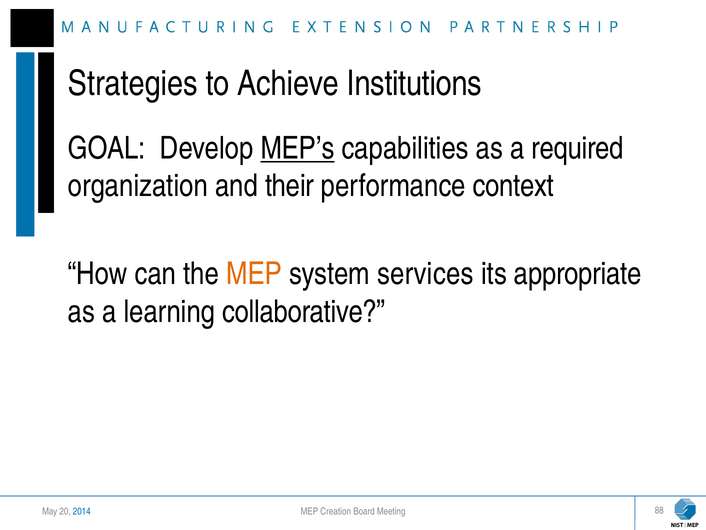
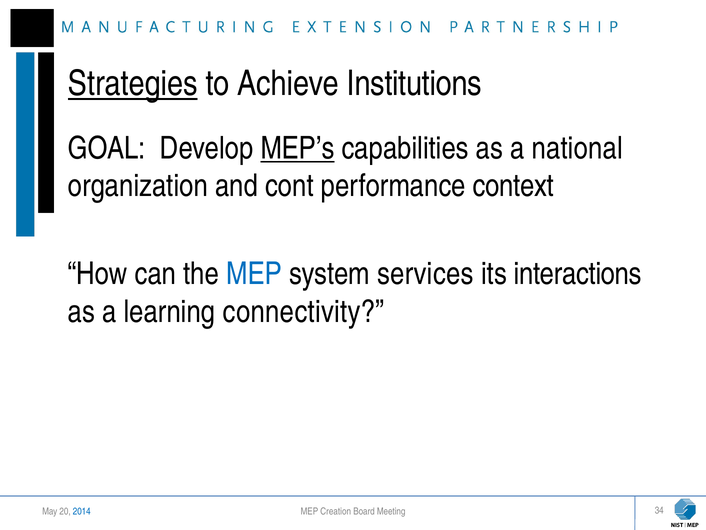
Strategies underline: none -> present (133, 84)
required: required -> national (577, 148)
their: their -> cont (289, 186)
MEP colour: orange -> blue (254, 274)
appropriate: appropriate -> interactions (578, 274)
collaborative: collaborative -> connectivity (304, 311)
88: 88 -> 34 (659, 510)
